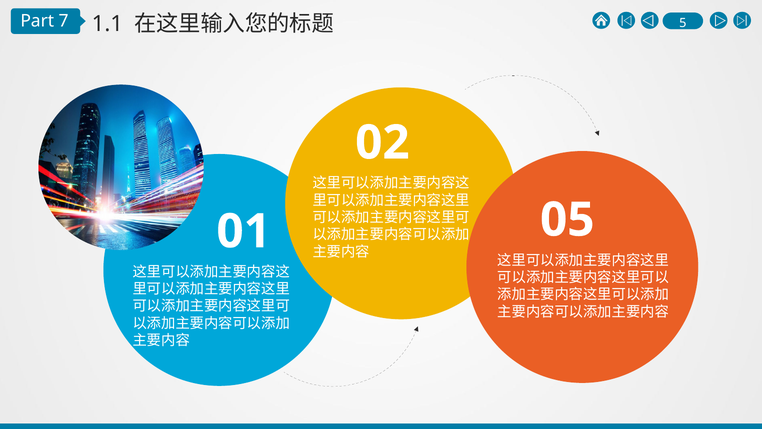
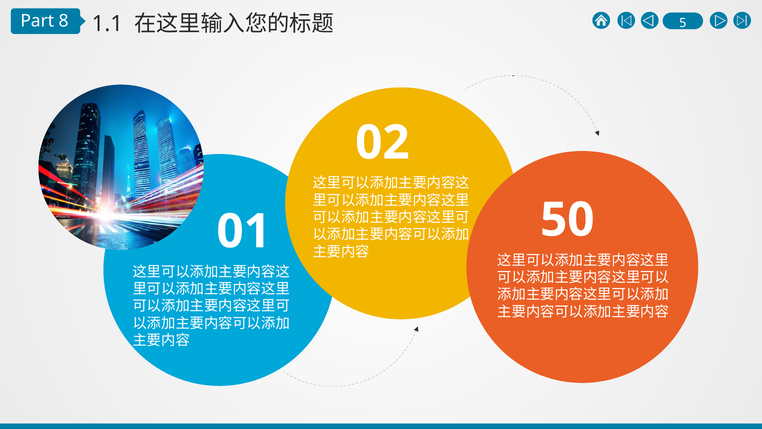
7: 7 -> 8 (64, 21)
05: 05 -> 50 (567, 220)
